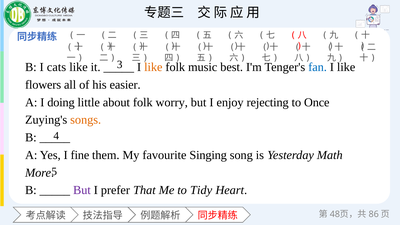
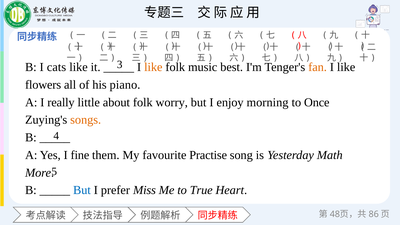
fan colour: blue -> orange (318, 67)
easier: easier -> piano (125, 85)
doing: doing -> really (61, 102)
rejecting: rejecting -> morning (268, 102)
Singing: Singing -> Practise (208, 155)
But colour: purple -> blue (82, 190)
That: That -> Miss (145, 190)
Tidy: Tidy -> True (201, 190)
